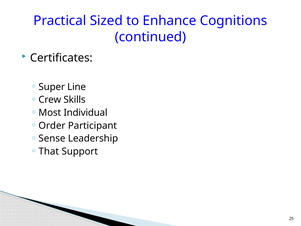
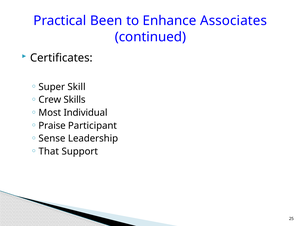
Sized: Sized -> Been (106, 21)
Cognitions: Cognitions -> Associates (234, 21)
Line: Line -> Skill (77, 87)
Order: Order -> Praise (52, 125)
